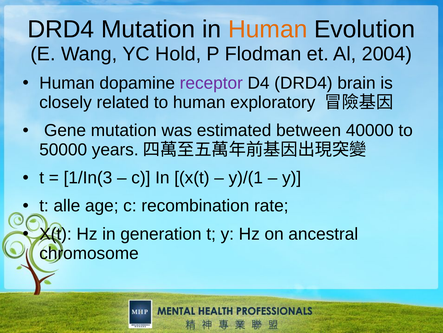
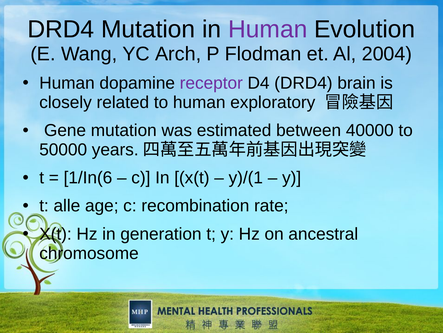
Human colour: orange -> purple (268, 29)
Hold: Hold -> Arch (178, 54)
1/In(3: 1/In(3 -> 1/In(6 (88, 177)
